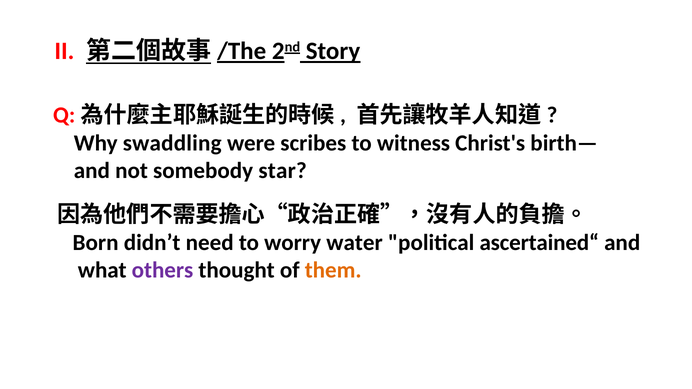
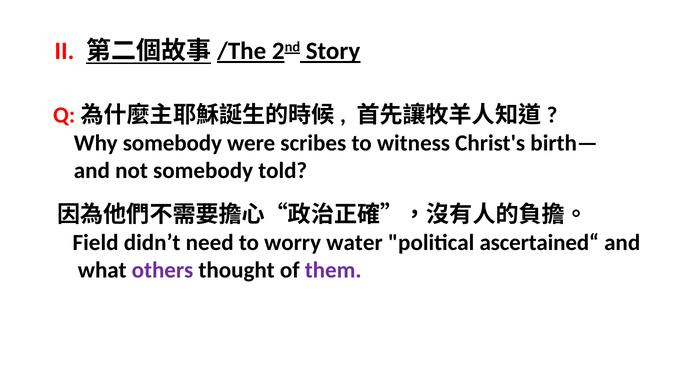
Why swaddling: swaddling -> somebody (172, 143)
star: star -> told (283, 171)
Born: Born -> Field (96, 243)
them colour: orange -> purple (333, 270)
